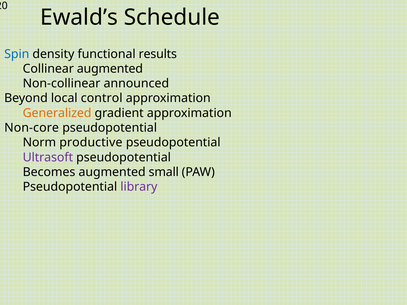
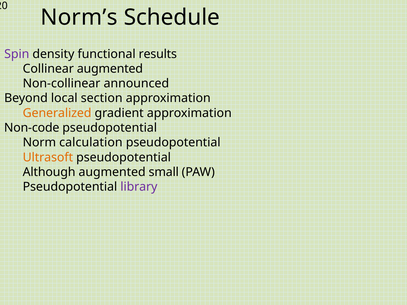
Ewald’s: Ewald’s -> Norm’s (79, 18)
Spin colour: blue -> purple (17, 54)
control: control -> section (102, 98)
Non-core: Non-core -> Non-code (32, 128)
productive: productive -> calculation (91, 143)
Ultrasoft colour: purple -> orange (48, 157)
Becomes: Becomes -> Although (49, 172)
